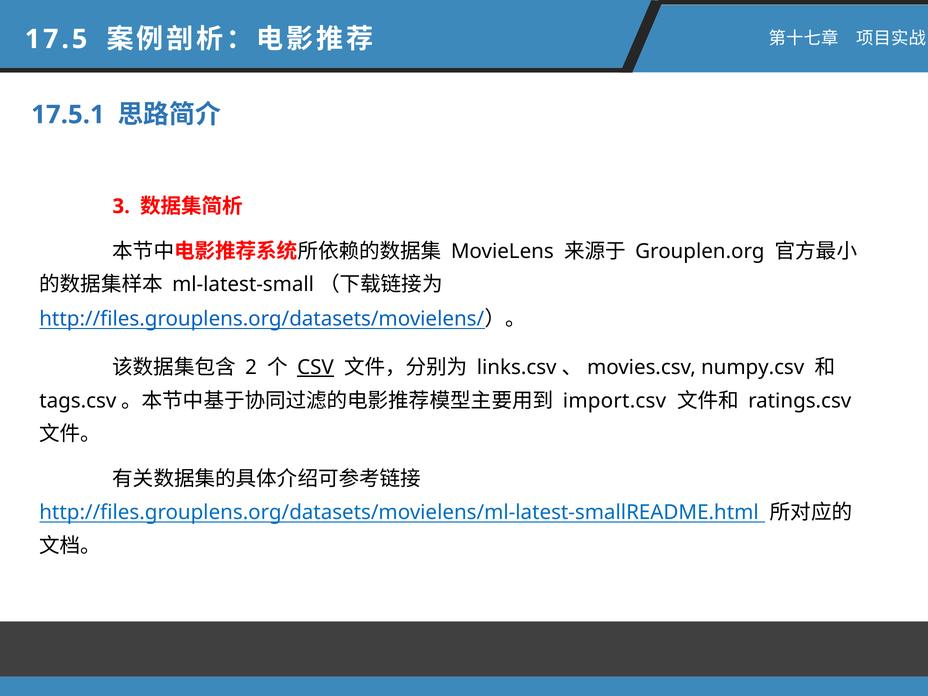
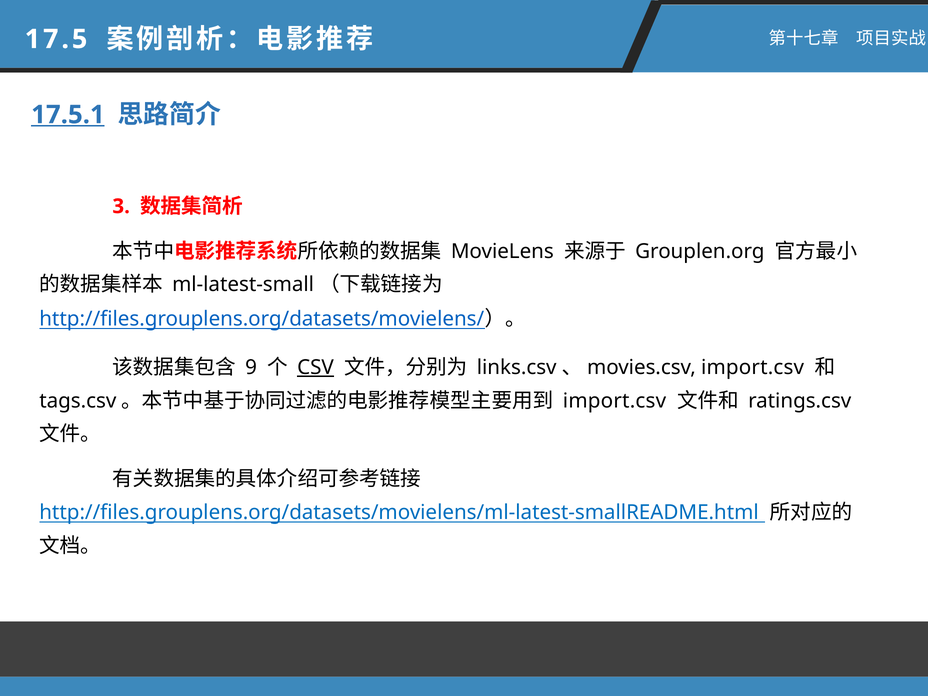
17.5.1 underline: none -> present (68, 115)
2: 2 -> 9 (251, 367)
links.csv、movies.csv numpy.csv: numpy.csv -> import.csv (753, 367)
